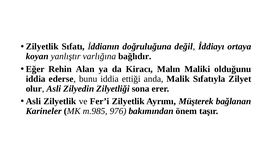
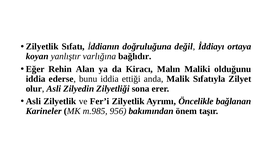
Müşterek: Müşterek -> Öncelikle (196, 101)
976: 976 -> 956 (118, 111)
